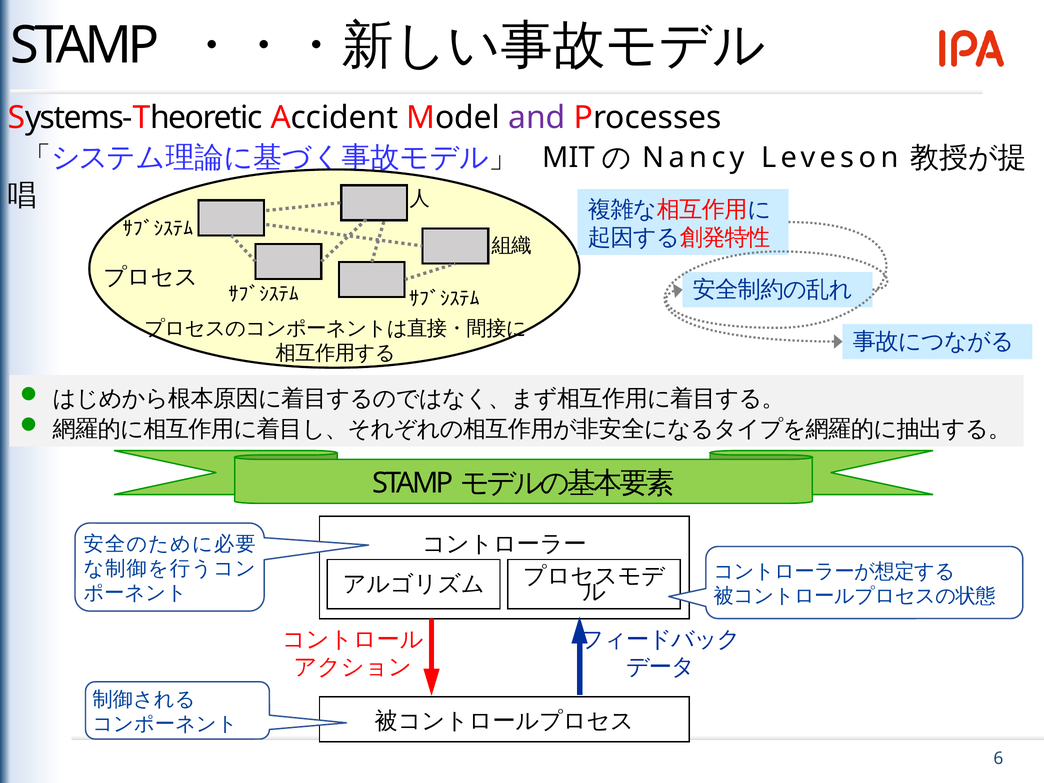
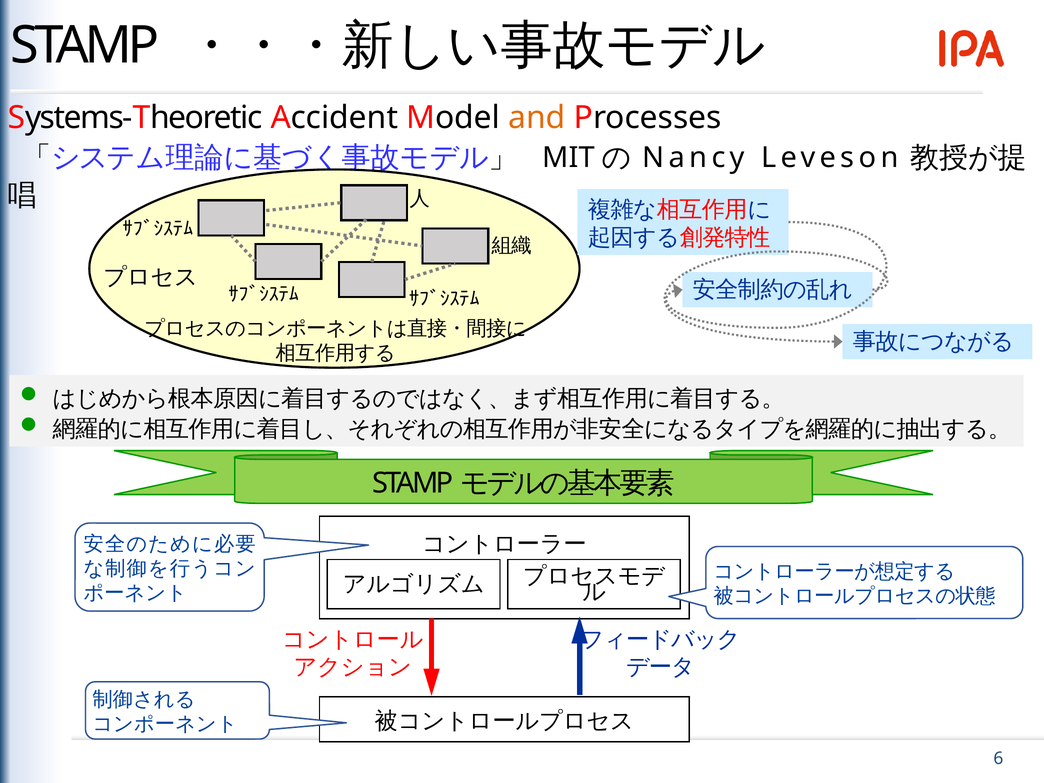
and colour: purple -> orange (537, 118)
